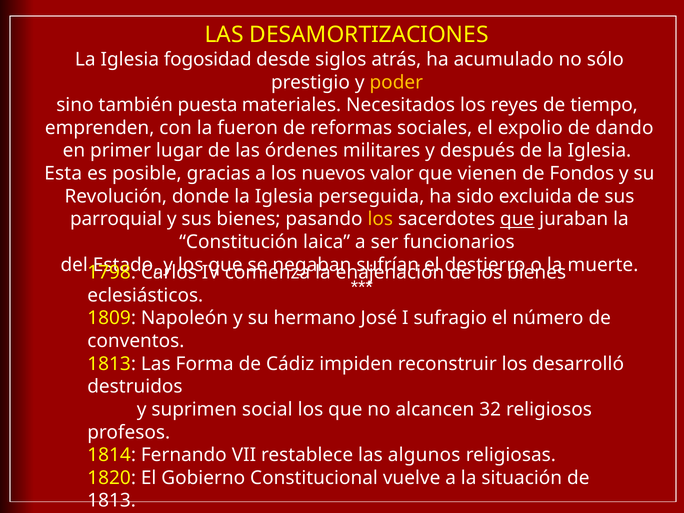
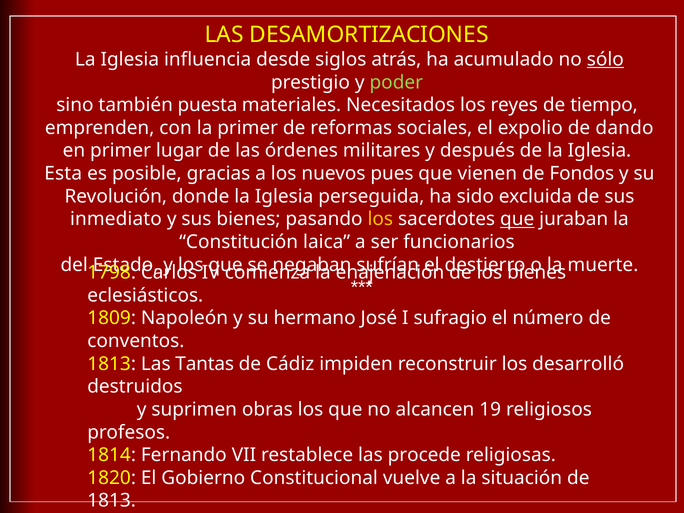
fogosidad: fogosidad -> influencia (208, 59)
sólo underline: none -> present (605, 59)
poder colour: yellow -> light green (396, 82)
la fueron: fueron -> primer (248, 128)
valor: valor -> pues (392, 174)
parroquial: parroquial -> inmediato (116, 219)
Forma: Forma -> Tantas (205, 364)
social: social -> obras (267, 409)
alcancen 32: 32 -> 19 (490, 409)
algunos: algunos -> procede (424, 455)
